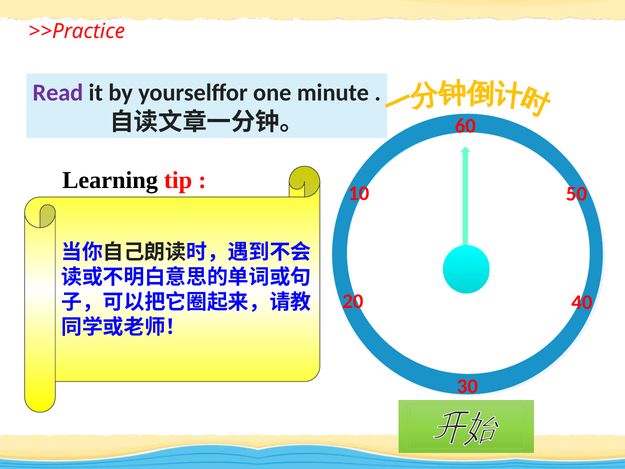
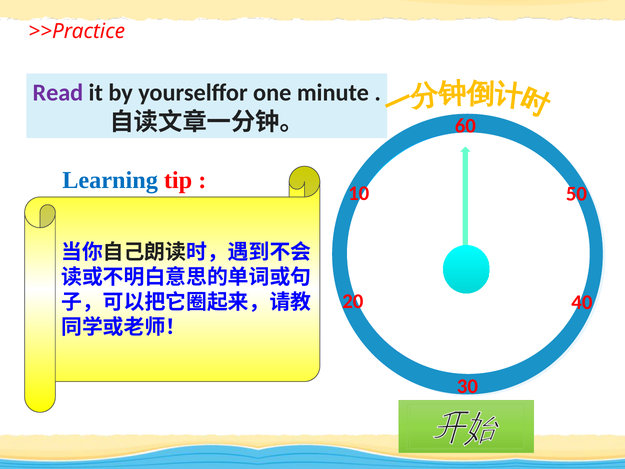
Learning colour: black -> blue (110, 180)
